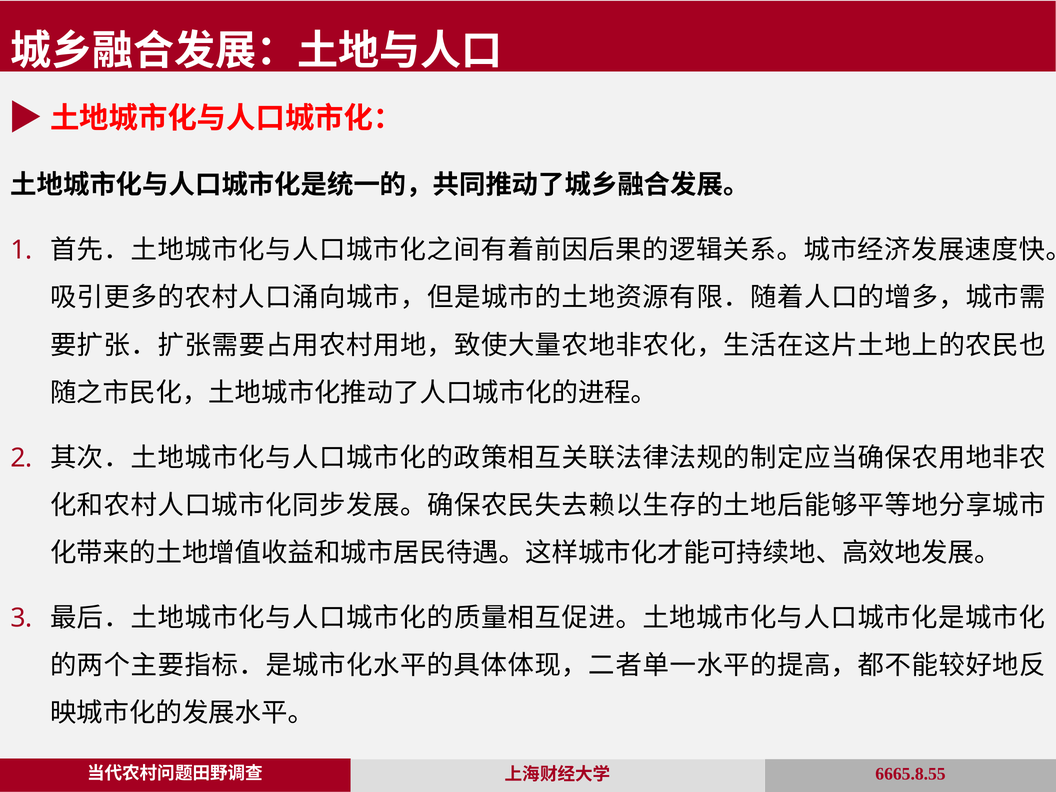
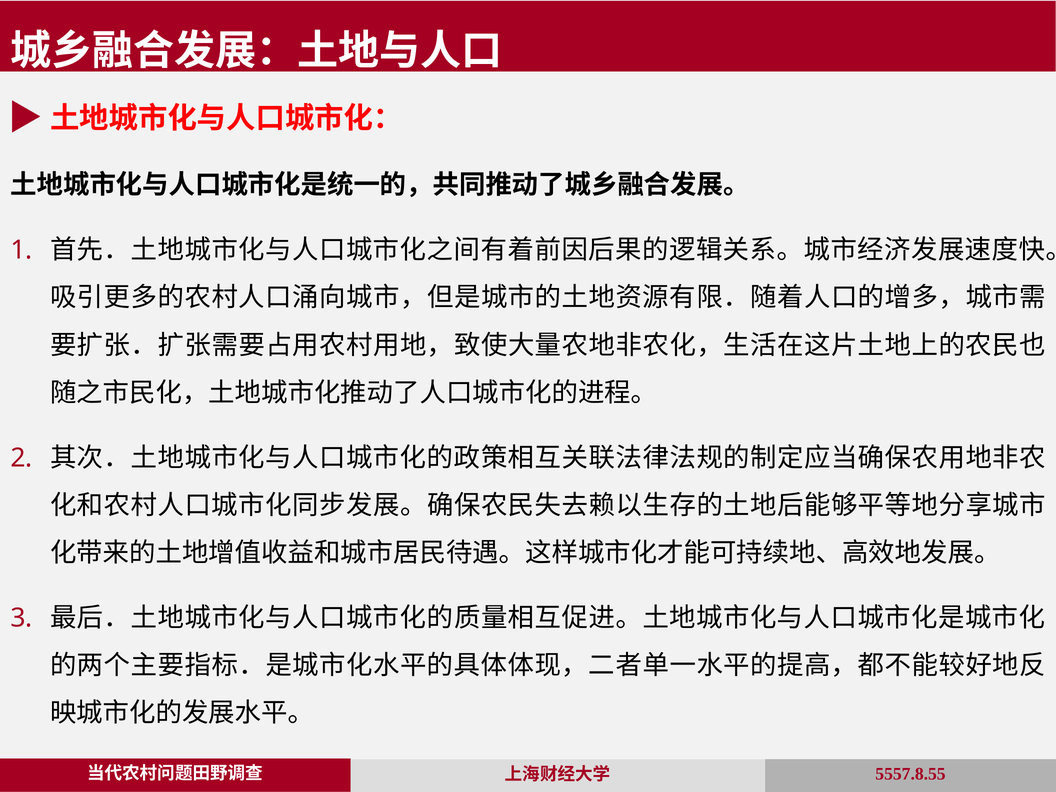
6665.8.55: 6665.8.55 -> 5557.8.55 (911, 774)
